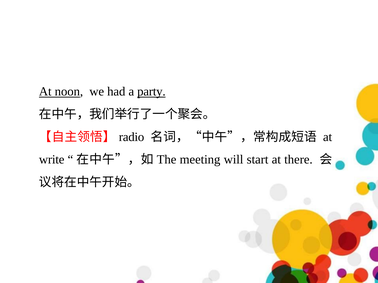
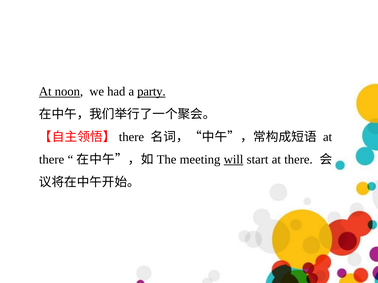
radio: radio -> there (131, 137)
write: write -> there (52, 160)
will underline: none -> present (234, 160)
